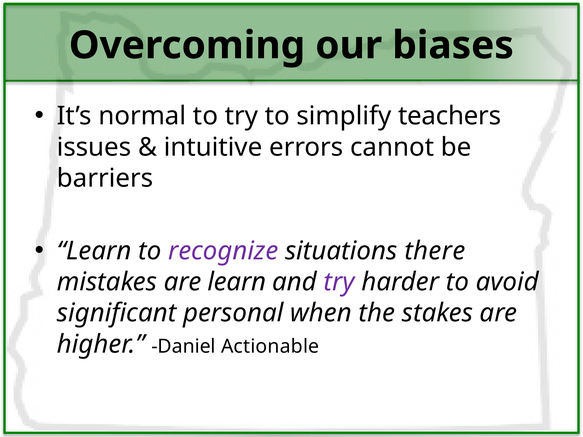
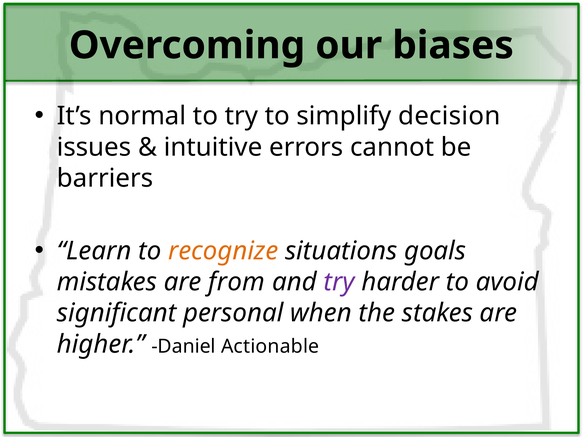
teachers: teachers -> decision (449, 116)
recognize colour: purple -> orange (223, 251)
there: there -> goals (435, 251)
are learn: learn -> from (237, 282)
